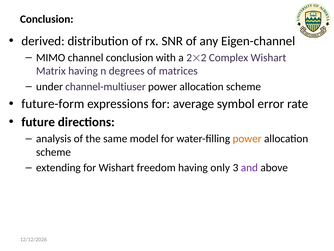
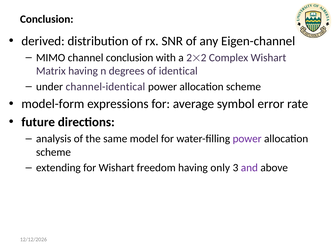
matrices: matrices -> identical (178, 71)
channel-multiuser: channel-multiuser -> channel-identical (105, 87)
future-form: future-form -> model-form (53, 104)
power colour: orange -> purple (247, 138)
